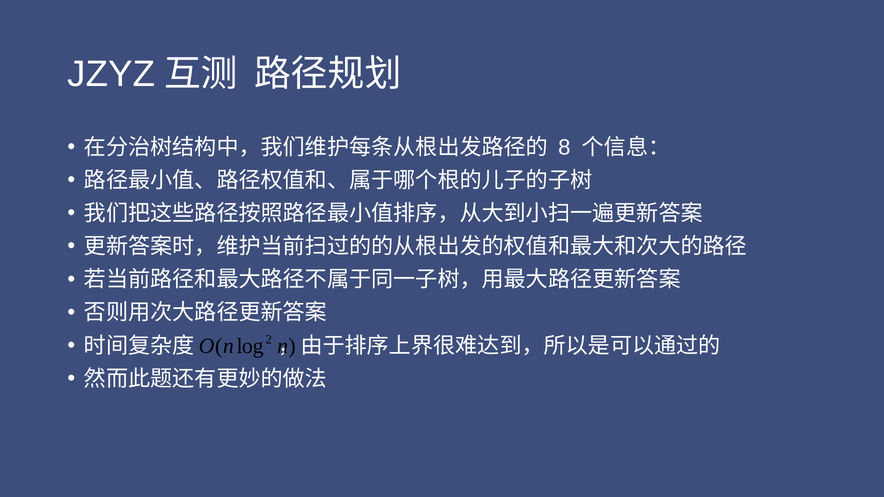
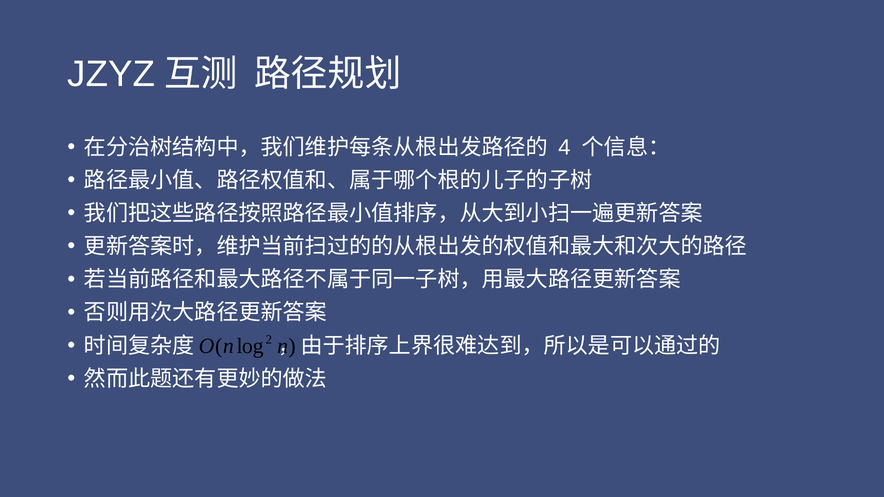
8: 8 -> 4 (564, 147)
